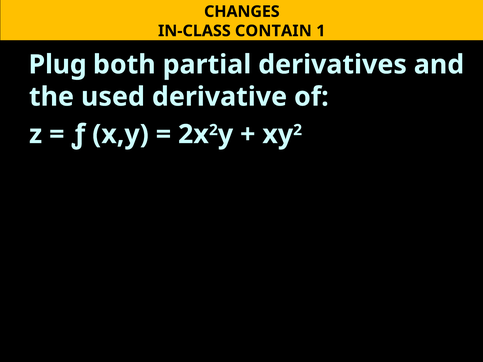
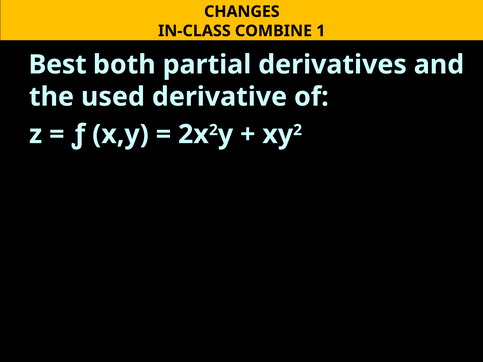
CONTAIN: CONTAIN -> COMBINE (273, 31)
Plug: Plug -> Best (58, 65)
